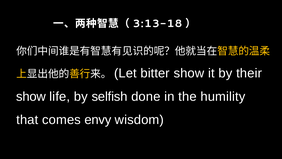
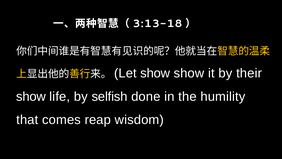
bitter: bitter -> show (155, 73)
envy: envy -> reap (98, 120)
